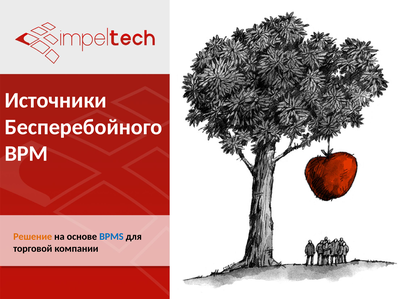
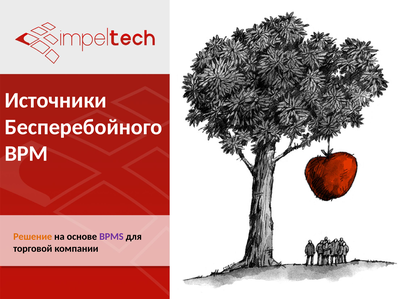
BPMS colour: blue -> purple (111, 236)
